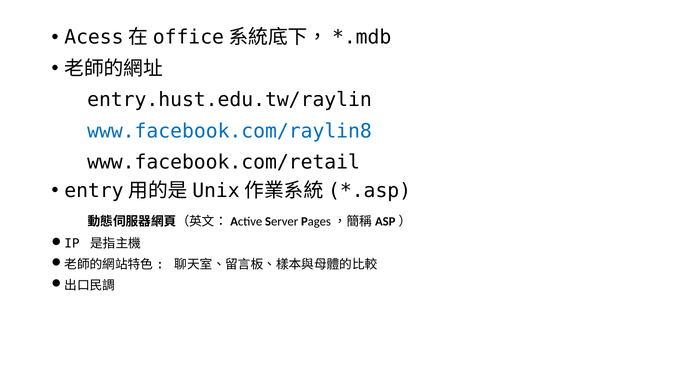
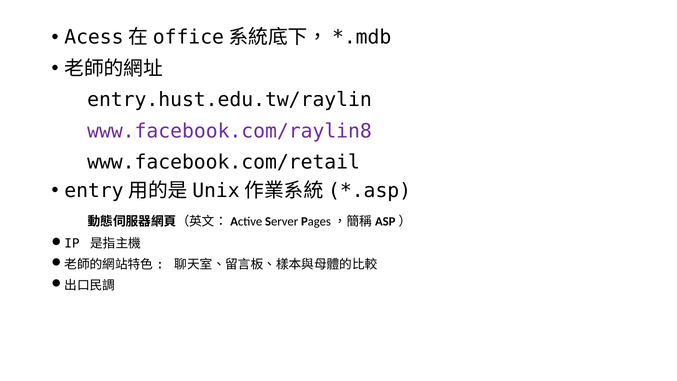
www.facebook.com/raylin8 colour: blue -> purple (230, 131)
